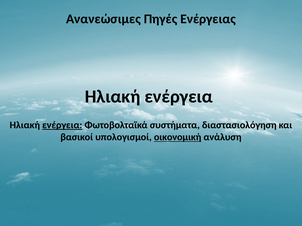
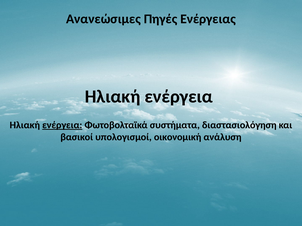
οικονομική underline: present -> none (178, 137)
